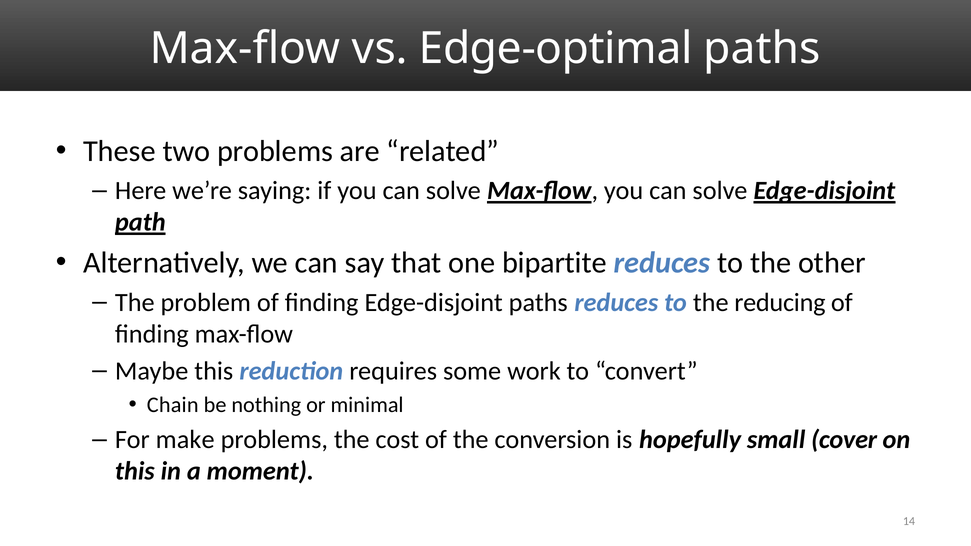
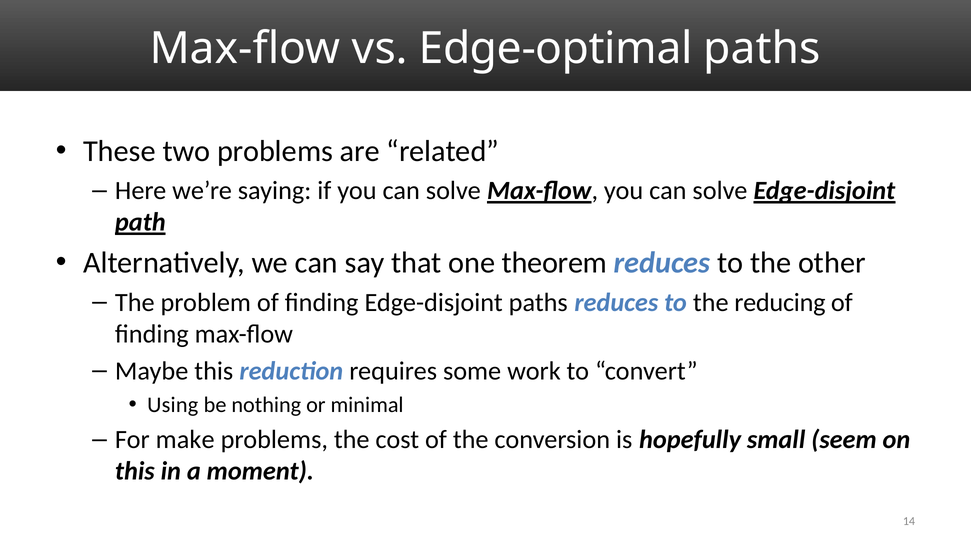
bipartite: bipartite -> theorem (554, 263)
Chain: Chain -> Using (173, 405)
cover: cover -> seem (844, 440)
